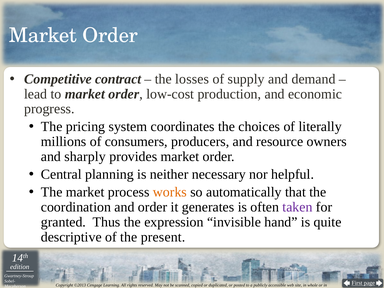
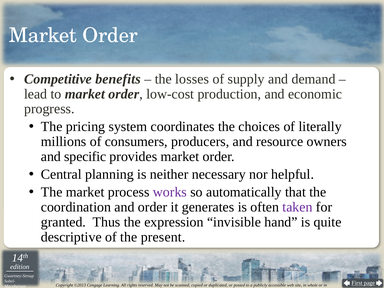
contract: contract -> benefits (118, 79)
sharply: sharply -> specific (85, 157)
works colour: orange -> purple (170, 192)
